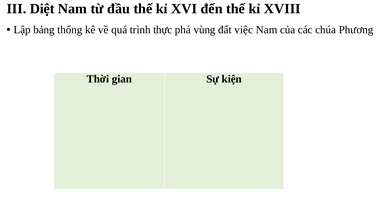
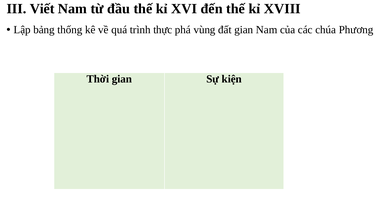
Diệt: Diệt -> Viết (42, 9)
đất việc: việc -> gian (244, 30)
